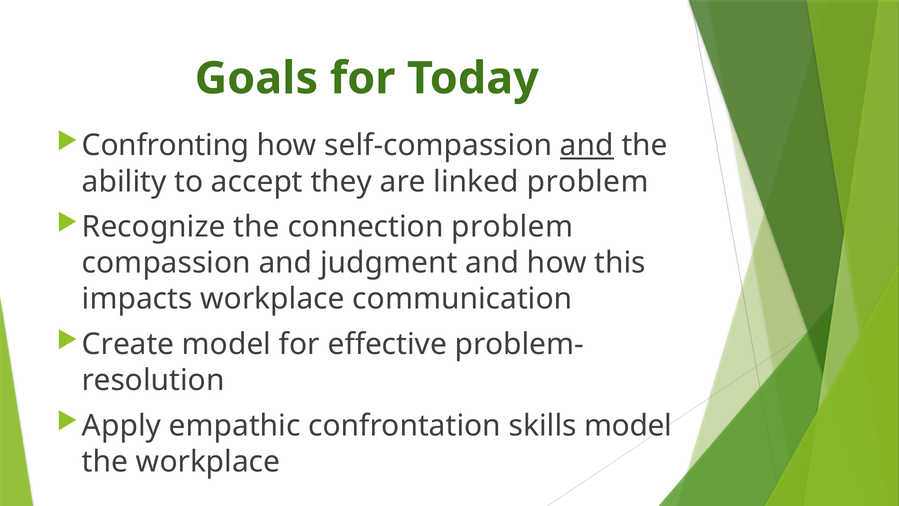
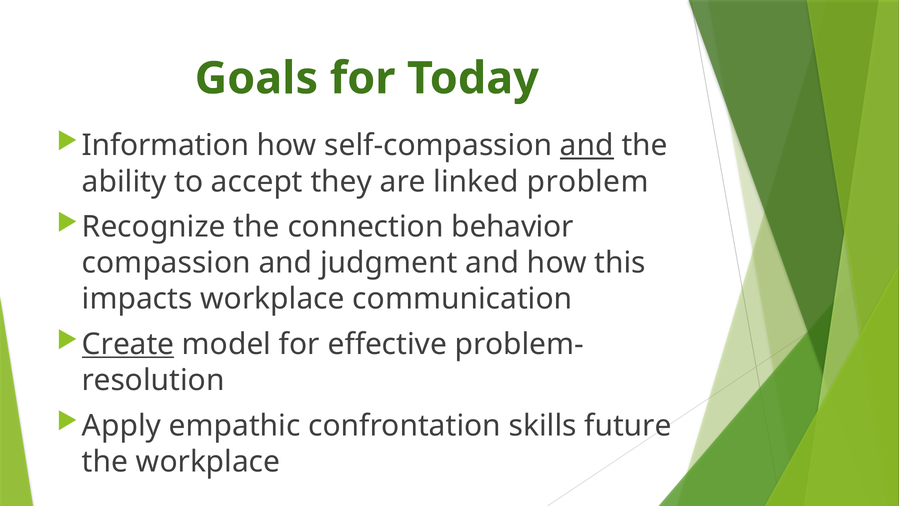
Confronting: Confronting -> Information (166, 146)
connection problem: problem -> behavior (513, 227)
Create underline: none -> present (128, 344)
skills model: model -> future (628, 426)
